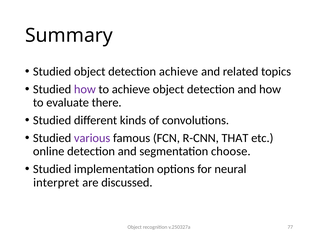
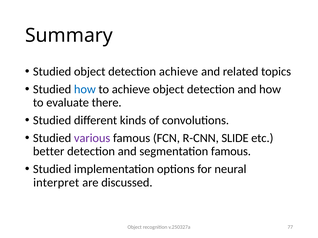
how colour: purple -> blue (85, 89)
THAT: THAT -> SLIDE (235, 138)
online: online -> better (49, 152)
segmentation choose: choose -> famous (231, 152)
